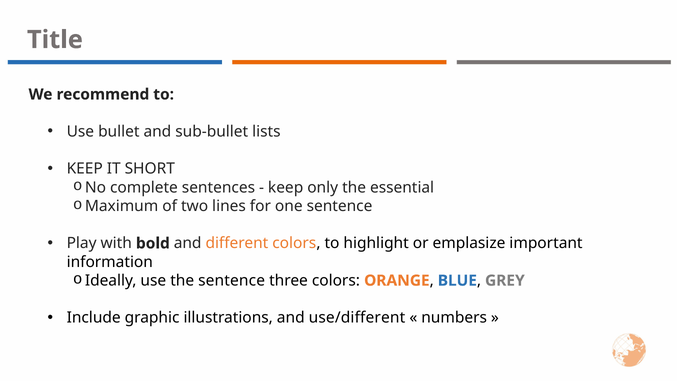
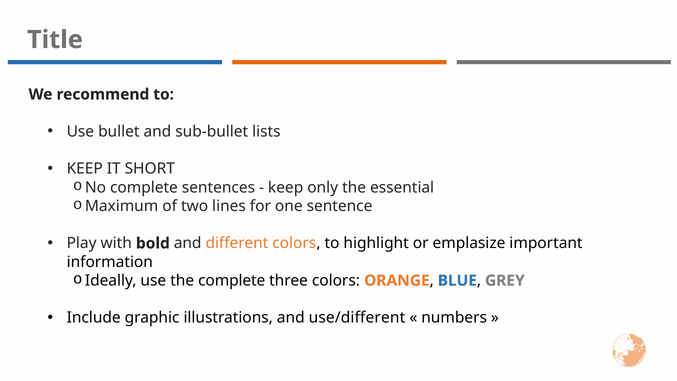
the sentence: sentence -> complete (232, 280)
